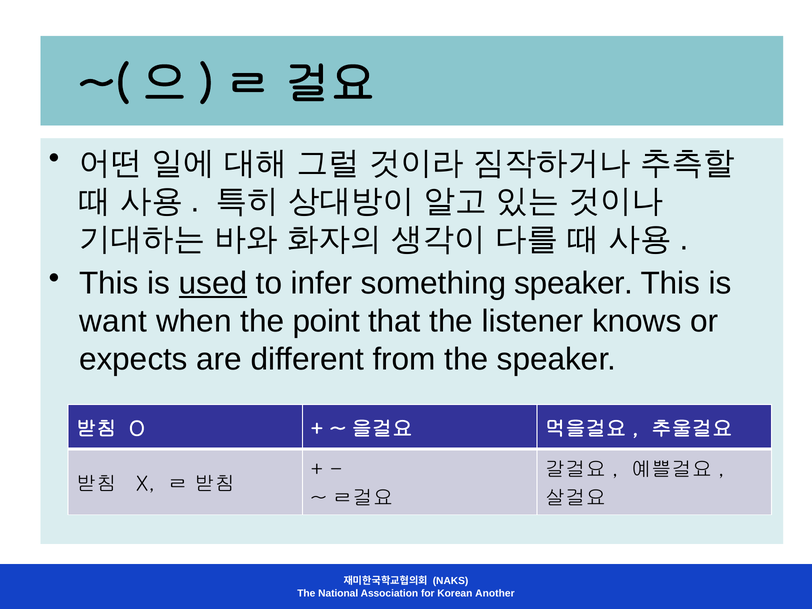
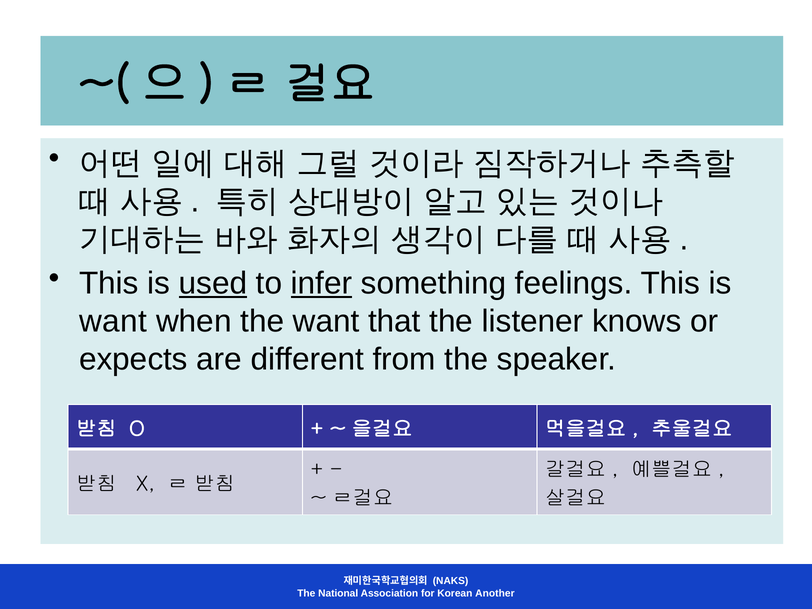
infer underline: none -> present (322, 284)
something speaker: speaker -> feelings (574, 284)
the point: point -> want (326, 321)
